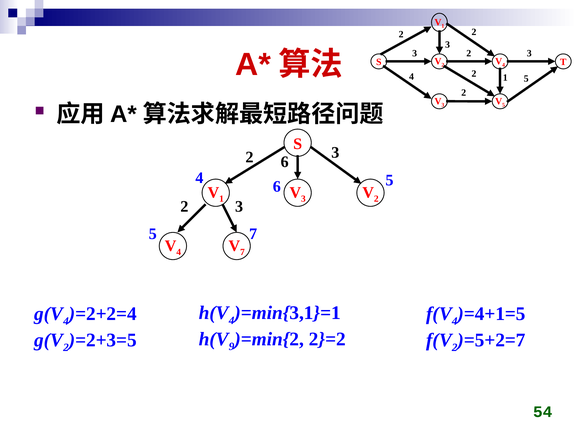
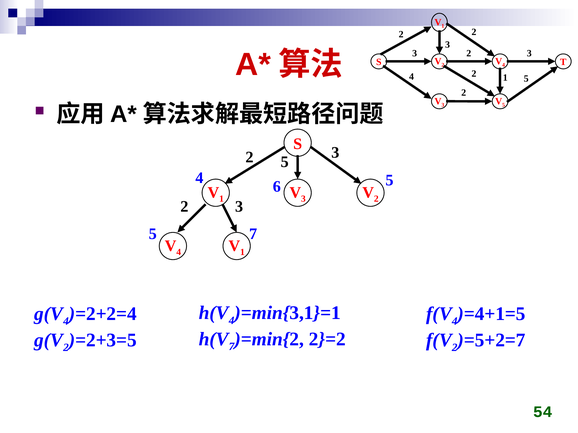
2 6: 6 -> 5 (285, 162)
7: 7 -> 1 (242, 252)
9: 9 -> 7 (232, 347)
